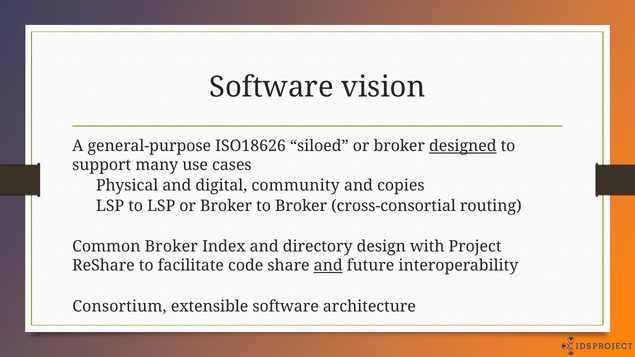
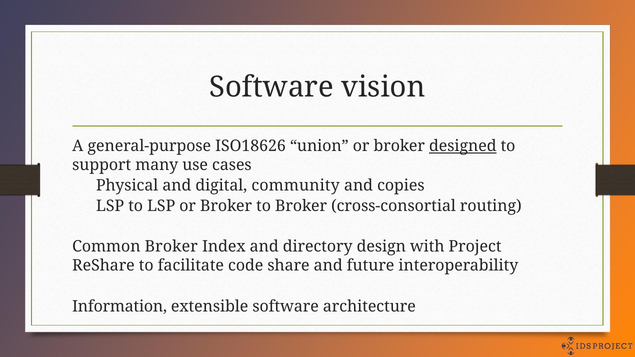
siloed: siloed -> union (319, 146)
and underline: present -> none (328, 266)
Consortium: Consortium -> Information (120, 307)
